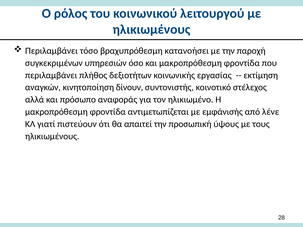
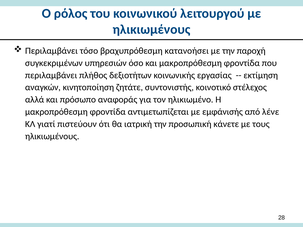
δίνουν: δίνουν -> ζητάτε (129, 87)
απαιτεί: απαιτεί -> ιατρική (138, 124)
ύψους: ύψους -> κάνετε (226, 124)
